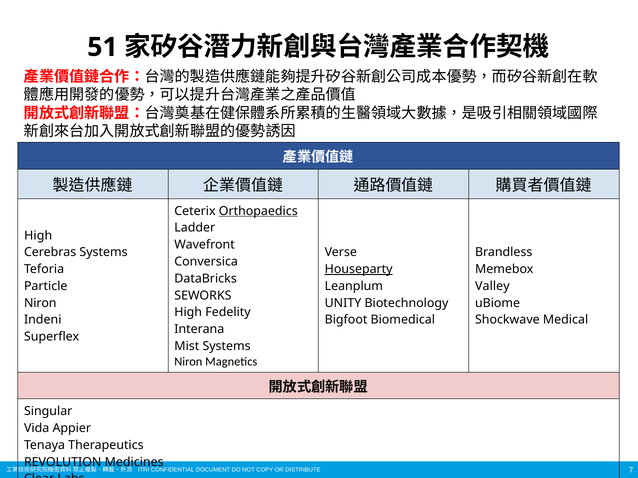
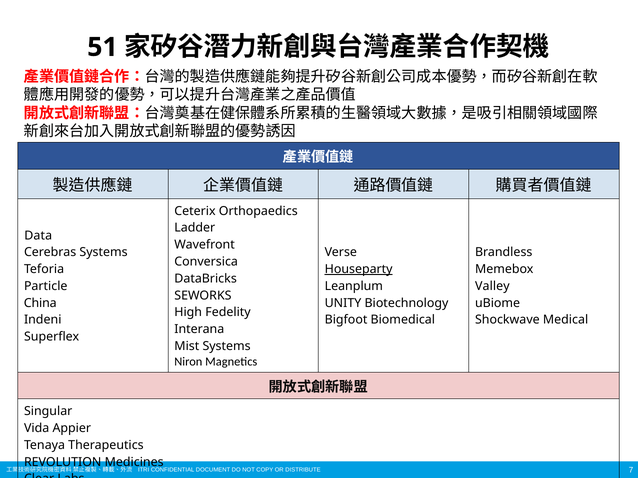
Orthopaedics underline: present -> none (258, 211)
High: High -> Data (38, 236)
Niron: Niron -> China (40, 303)
